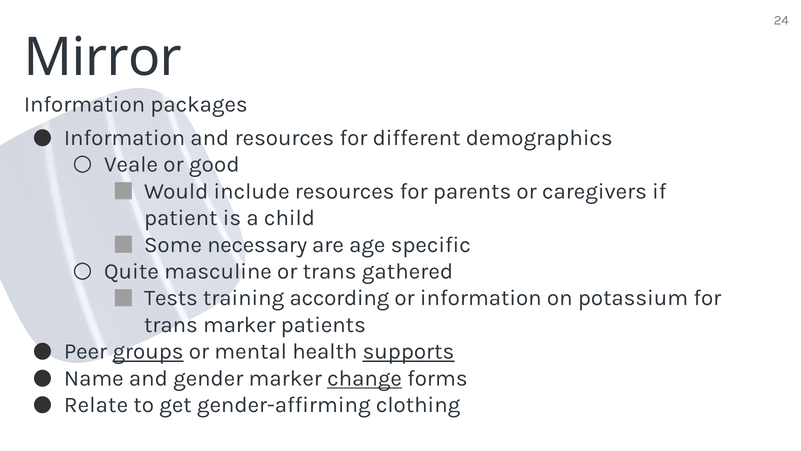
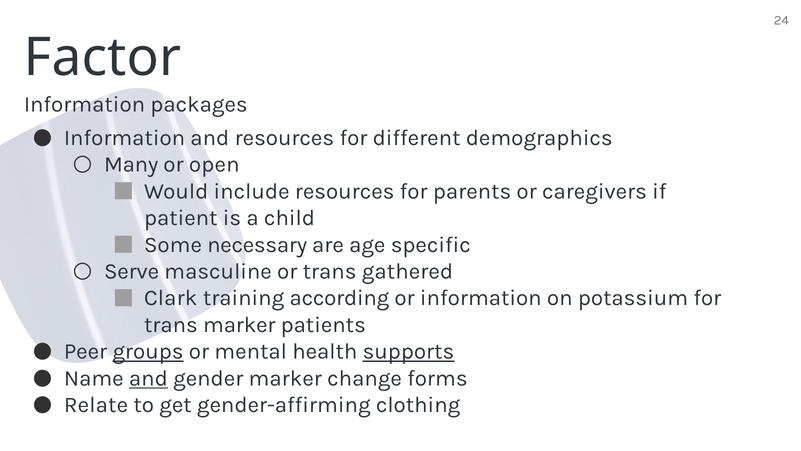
Mirror: Mirror -> Factor (103, 57)
Veale: Veale -> Many (131, 164)
good: good -> open (214, 164)
Quite: Quite -> Serve (132, 271)
Tests: Tests -> Clark (171, 298)
and underline: none -> present (148, 378)
change underline: present -> none (365, 378)
